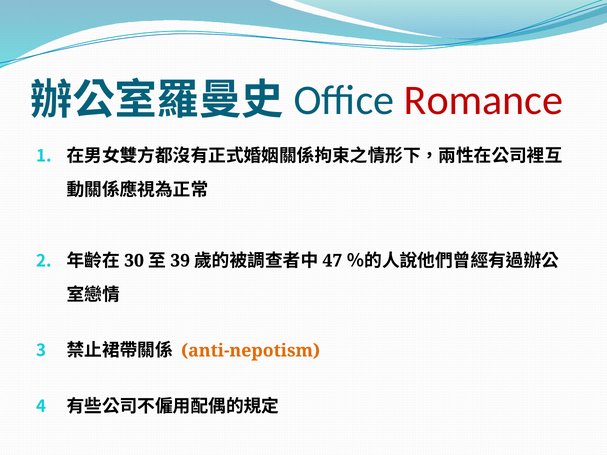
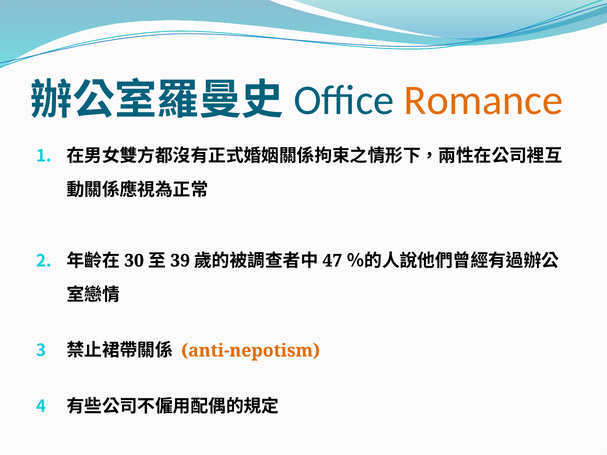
Romance colour: red -> orange (483, 100)
